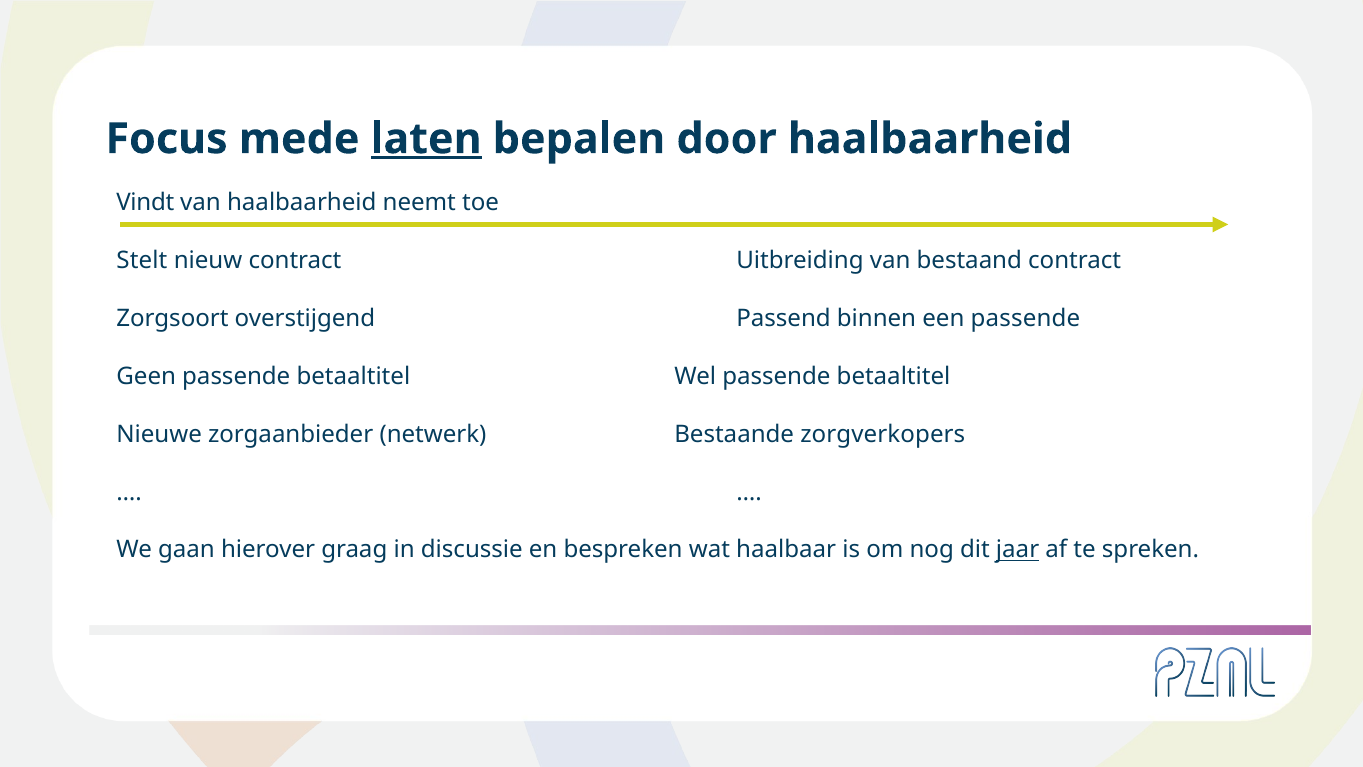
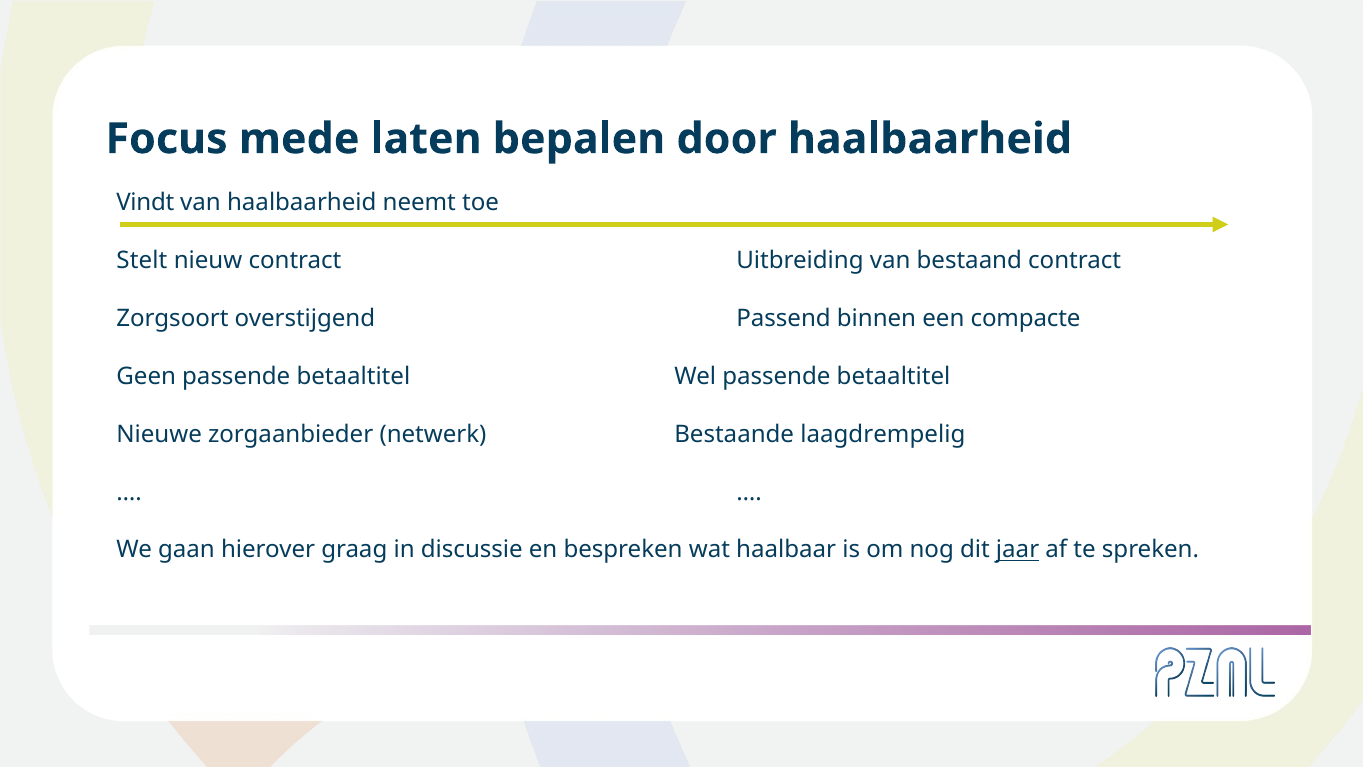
laten underline: present -> none (426, 139)
een passende: passende -> compacte (1026, 318)
zorgverkopers: zorgverkopers -> laagdrempelig (883, 434)
